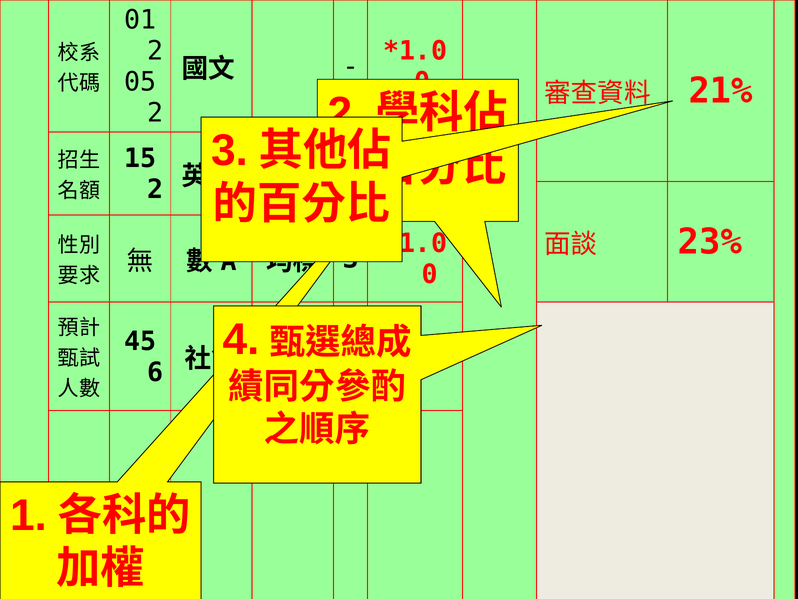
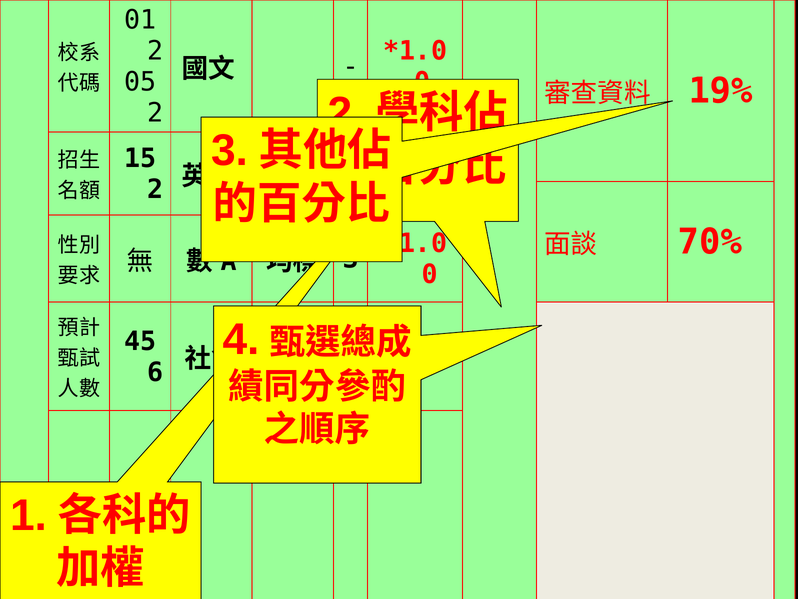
21%: 21% -> 19% (721, 91)
23%: 23% -> 70% (710, 242)
